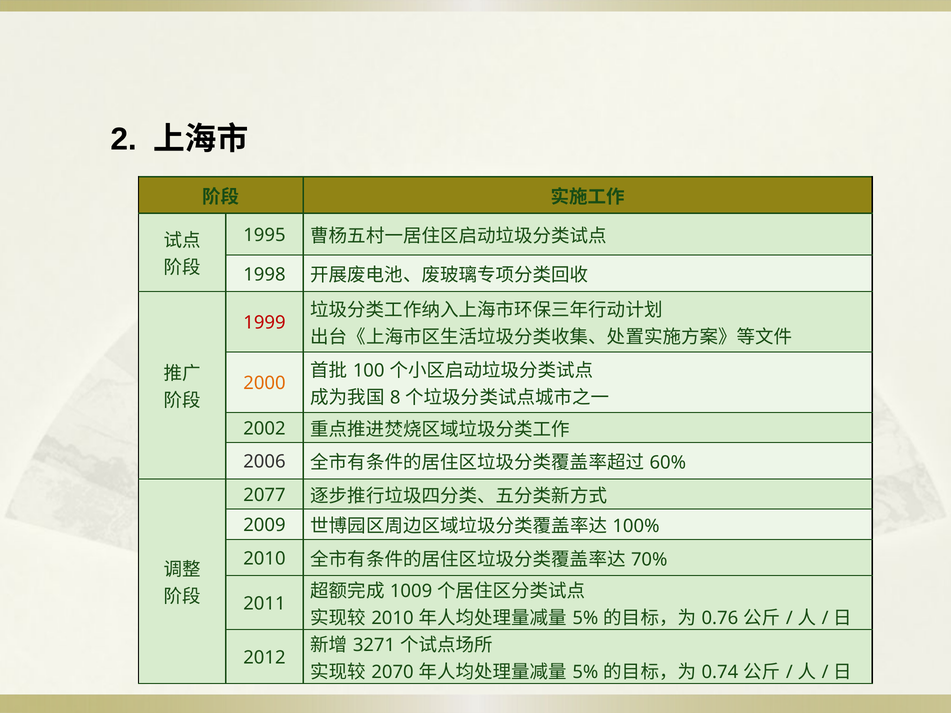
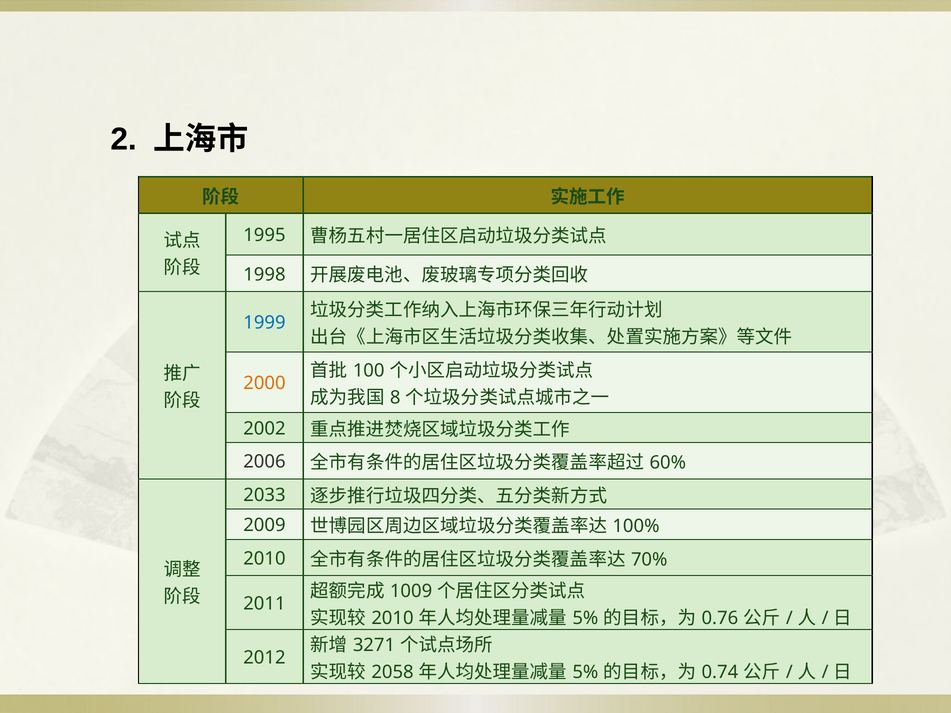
1999 colour: red -> blue (265, 323)
2077: 2077 -> 2033 (265, 495)
2070: 2070 -> 2058 (393, 672)
